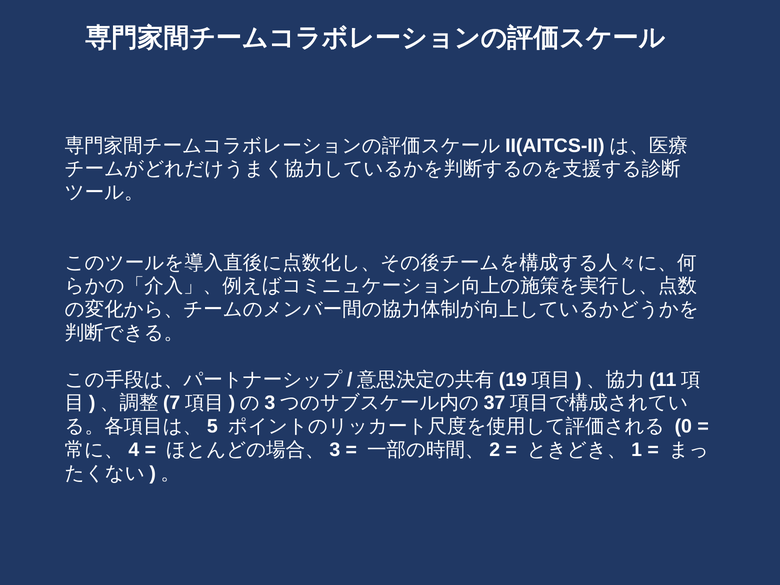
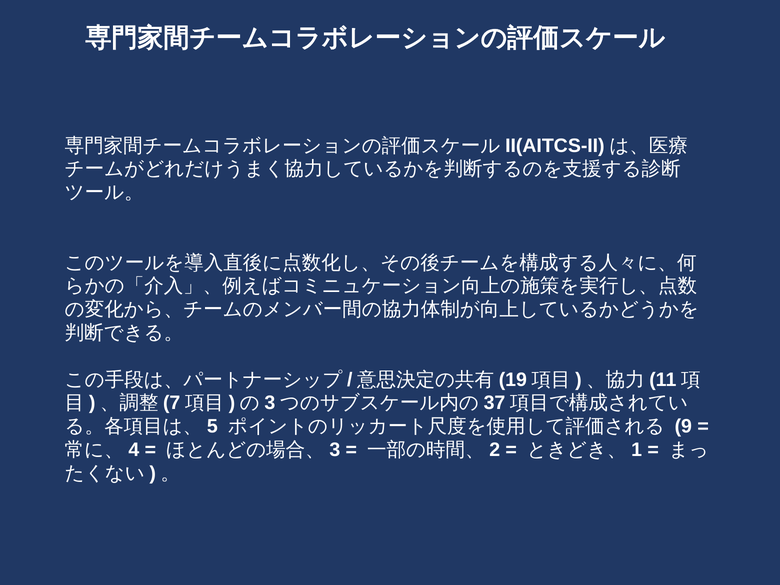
0: 0 -> 9 (683, 426)
